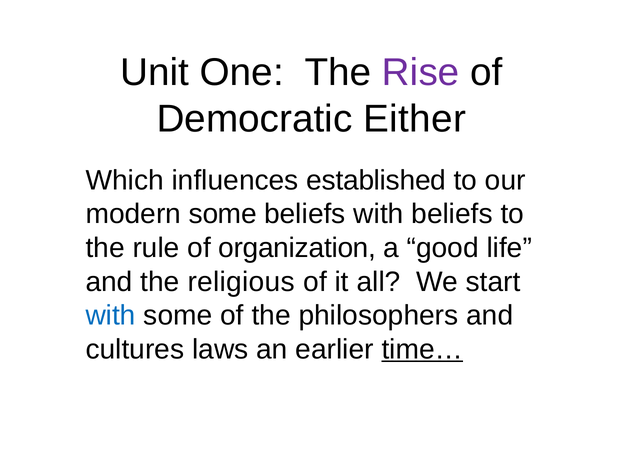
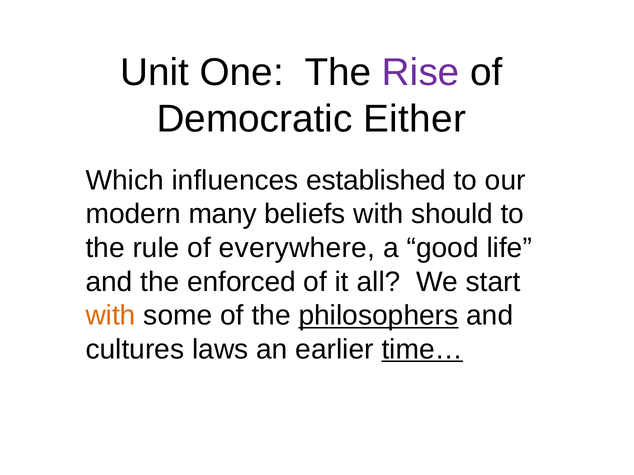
modern some: some -> many (223, 214)
with beliefs: beliefs -> should (452, 214)
organization: organization -> everywhere (297, 248)
religious: religious -> enforced (242, 282)
with colour: blue -> orange (111, 316)
philosophers underline: none -> present (378, 316)
